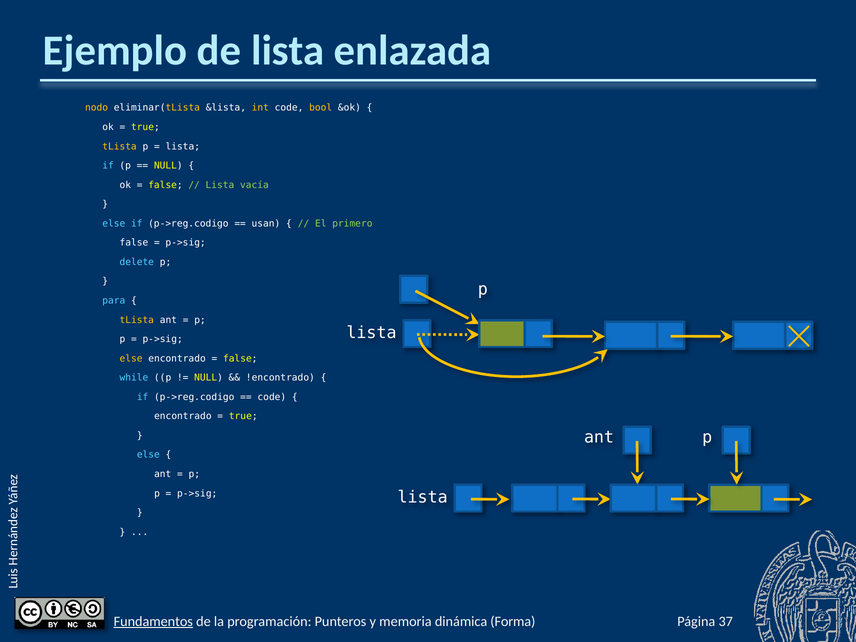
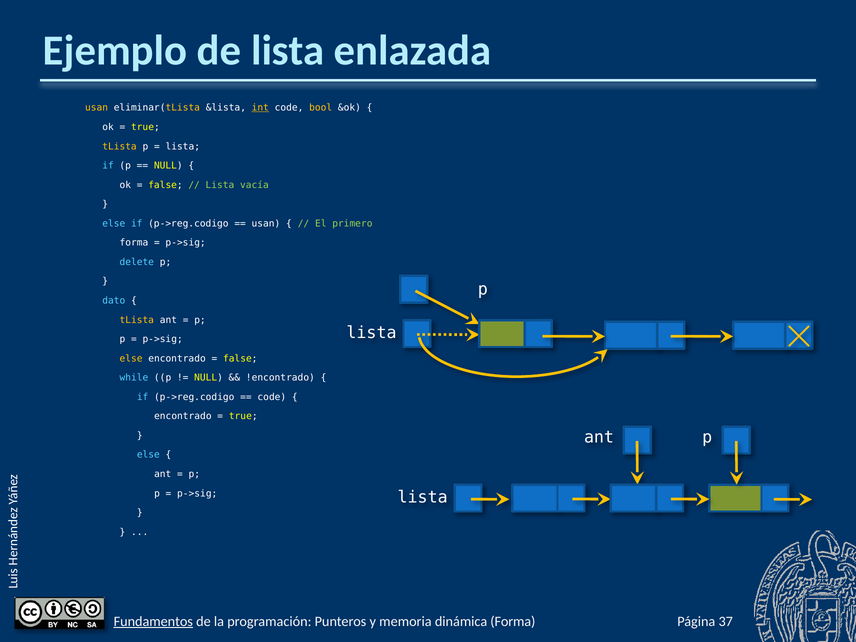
nodo: nodo -> usan (97, 108)
int underline: none -> present (260, 108)
false: false -> forma (134, 243)
para: para -> dato (114, 301)
